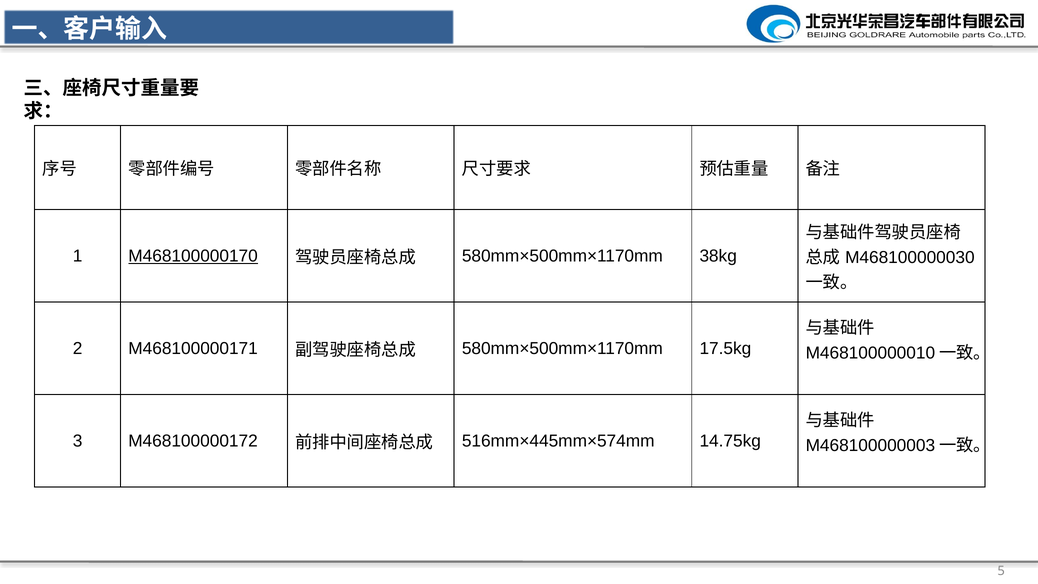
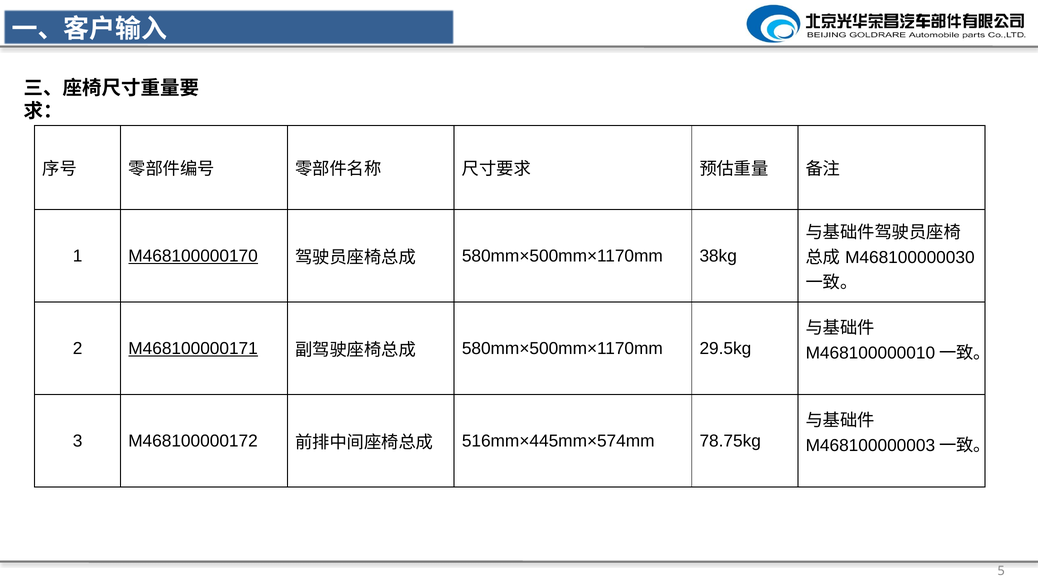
M468100000171 underline: none -> present (193, 348)
17.5kg: 17.5kg -> 29.5kg (725, 348)
14.75kg: 14.75kg -> 78.75kg (730, 441)
